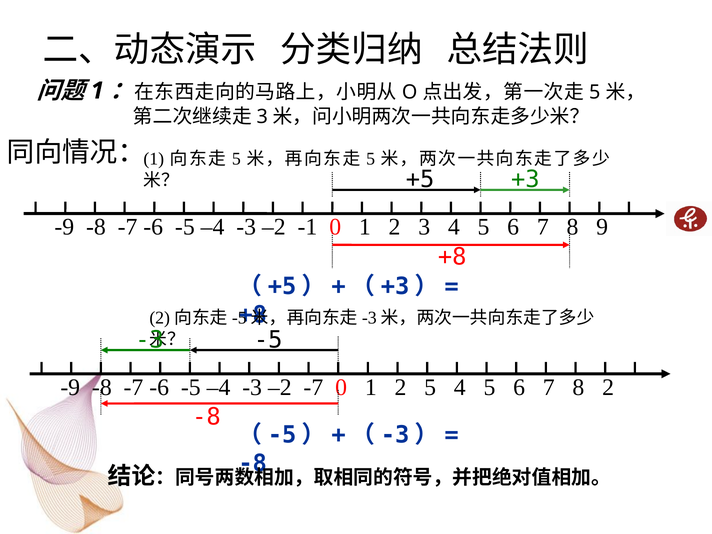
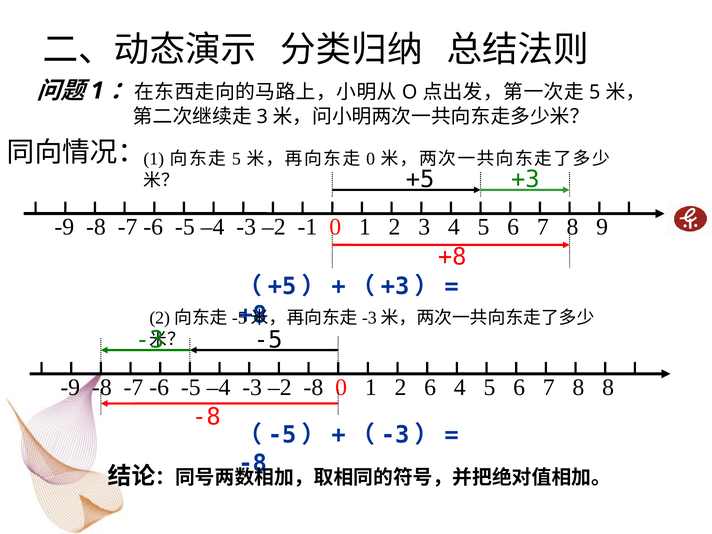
5: 5 -> 0 (371, 159)
–2 -7: -7 -> -8 (313, 387)
2 5: 5 -> 6 (430, 387)
8 2: 2 -> 8 (608, 387)
